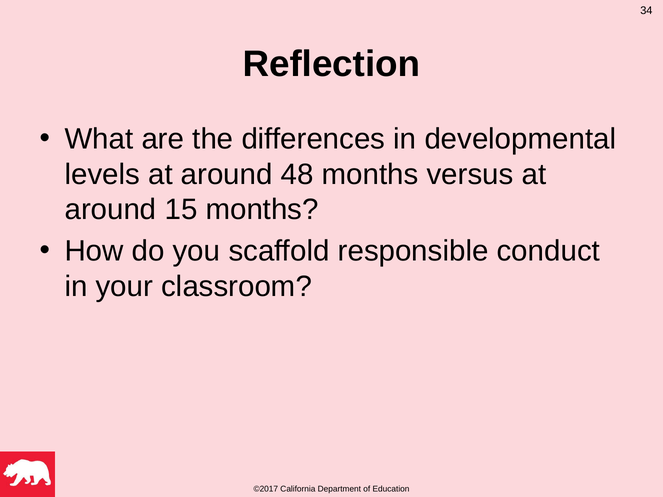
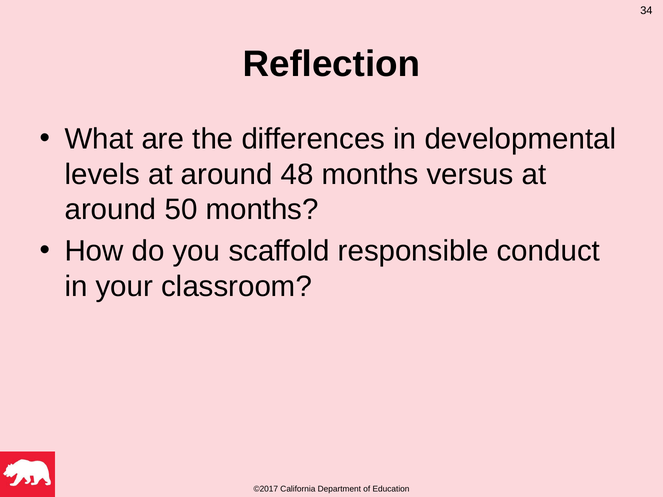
15: 15 -> 50 (181, 210)
